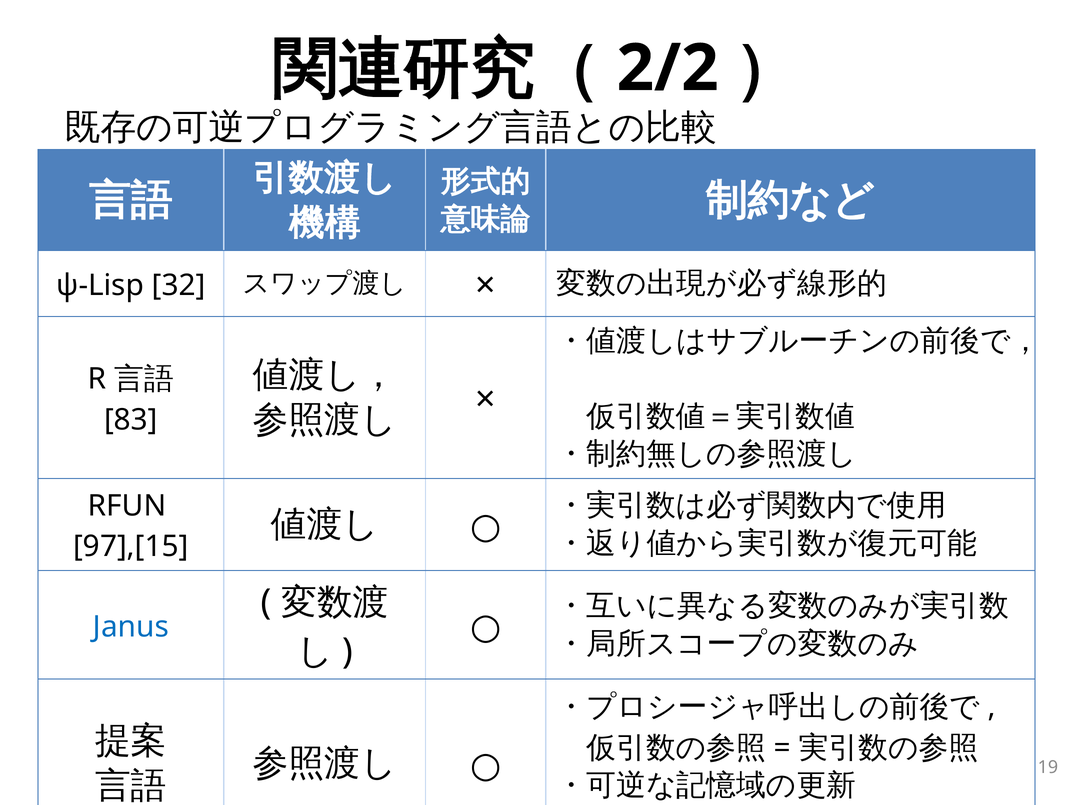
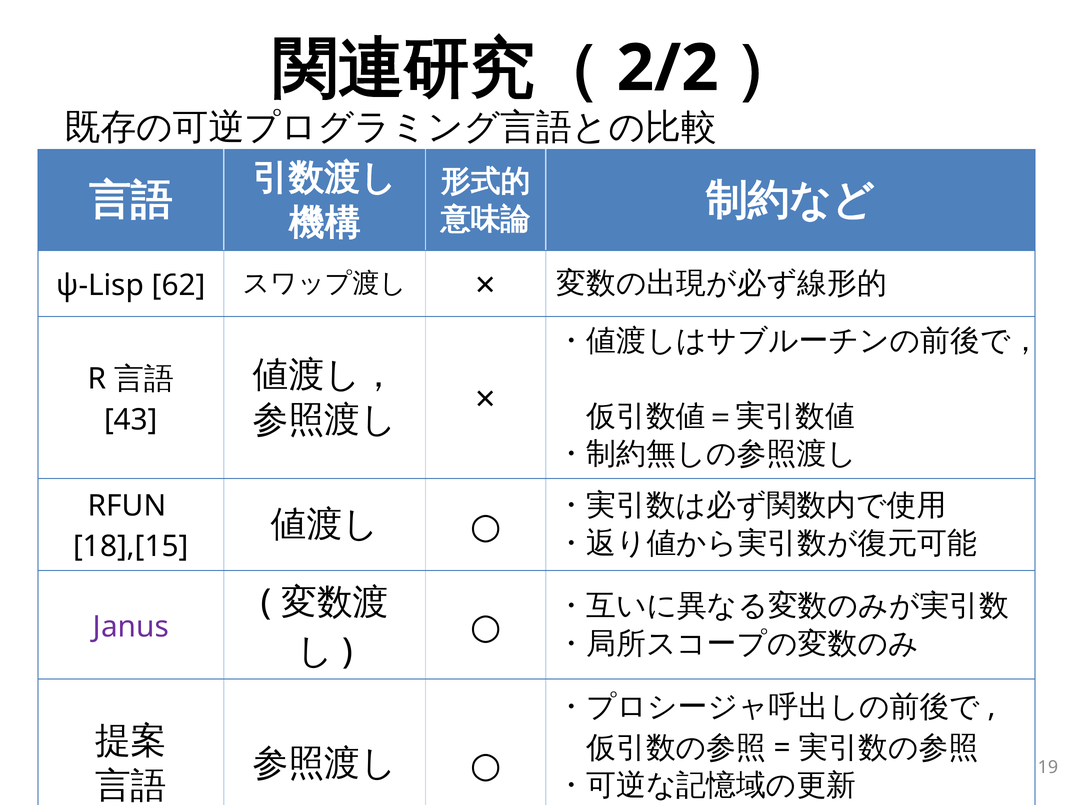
32: 32 -> 62 (179, 285)
83: 83 -> 43 (131, 420)
97],[15: 97],[15 -> 18],[15 (131, 546)
Janus colour: blue -> purple (131, 626)
